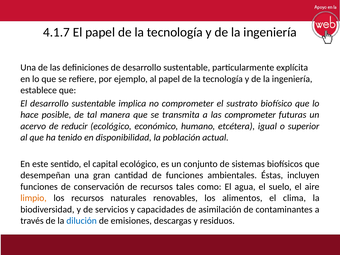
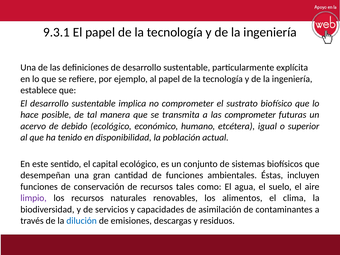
4.1.7: 4.1.7 -> 9.3.1 (57, 32)
reducir: reducir -> debido (74, 126)
limpio colour: orange -> purple (34, 198)
